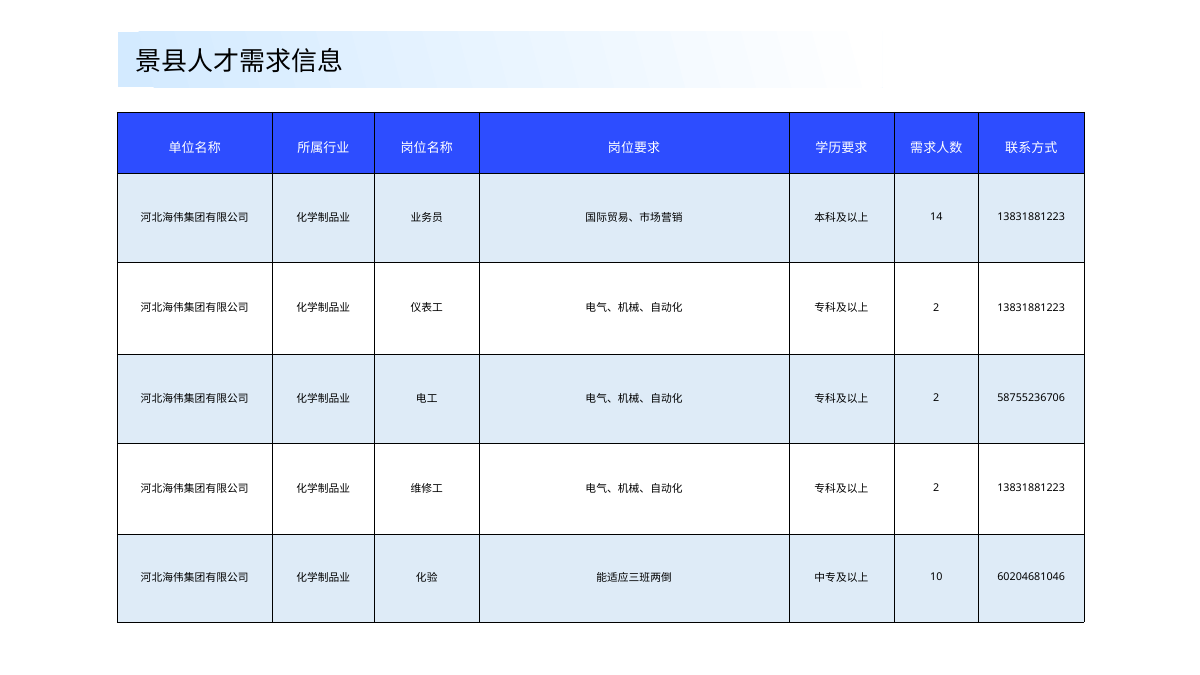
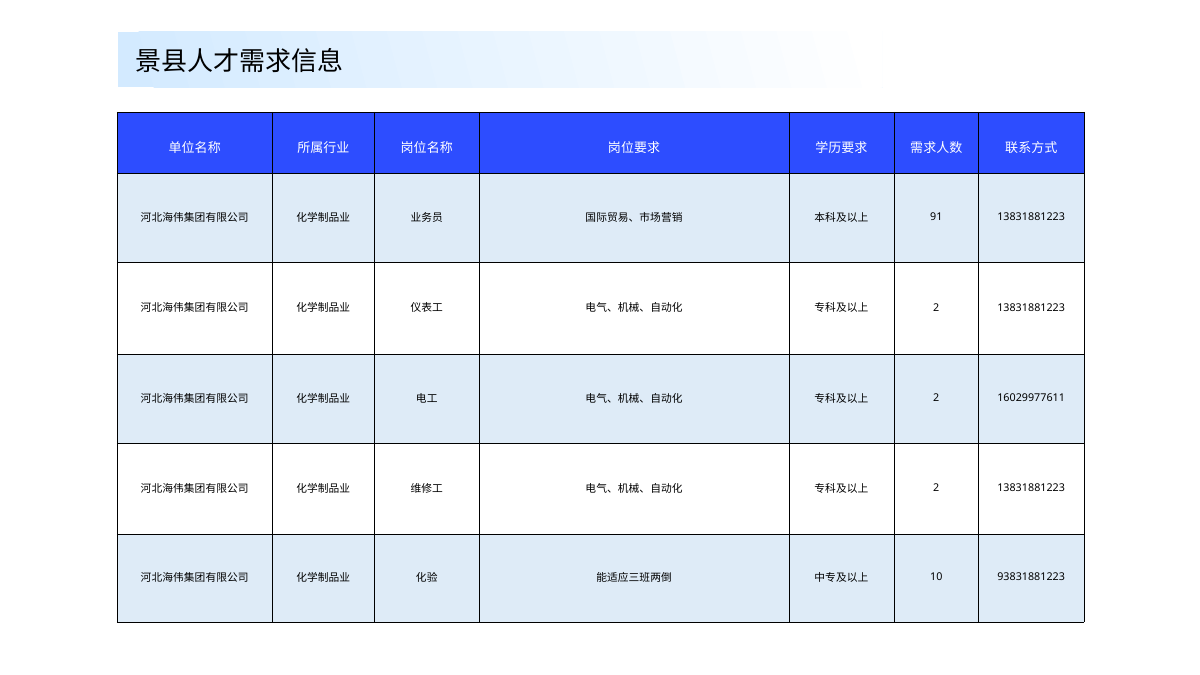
14: 14 -> 91 (936, 217)
58755236706: 58755236706 -> 16029977611 (1031, 398)
60204681046: 60204681046 -> 93831881223 (1031, 577)
